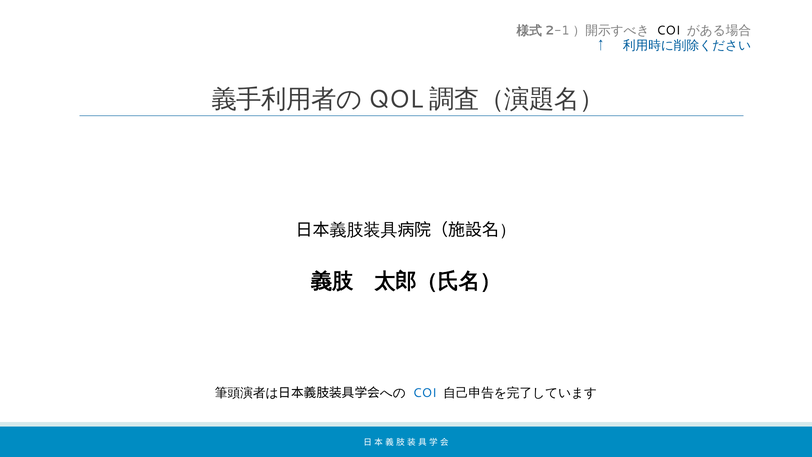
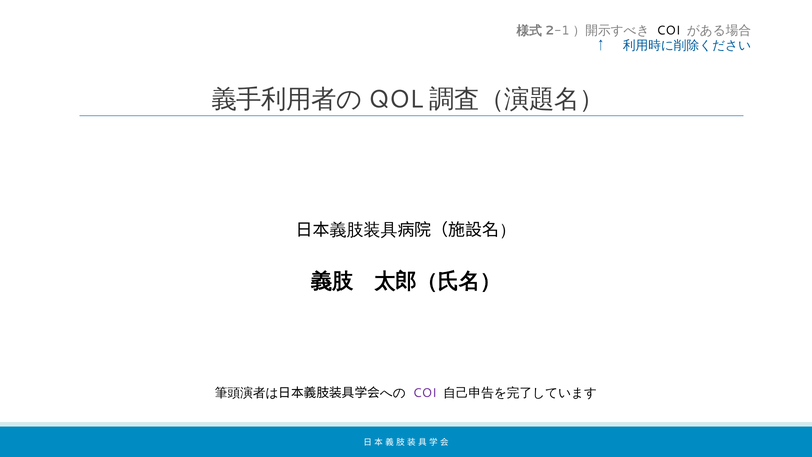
COI colour: blue -> purple (425, 393)
